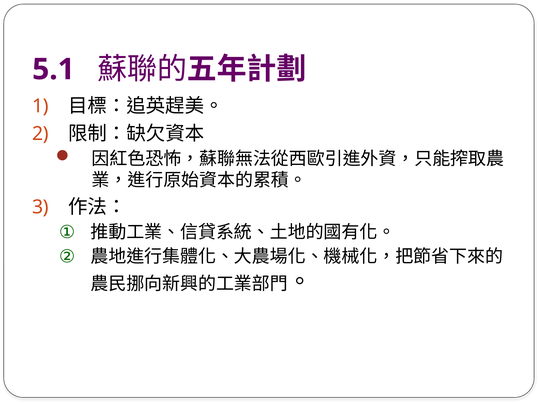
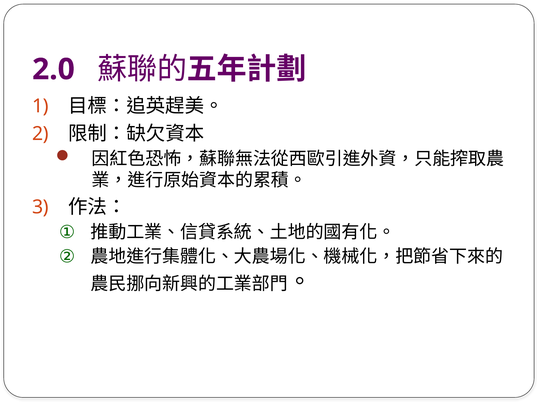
5.1: 5.1 -> 2.0 (53, 69)
